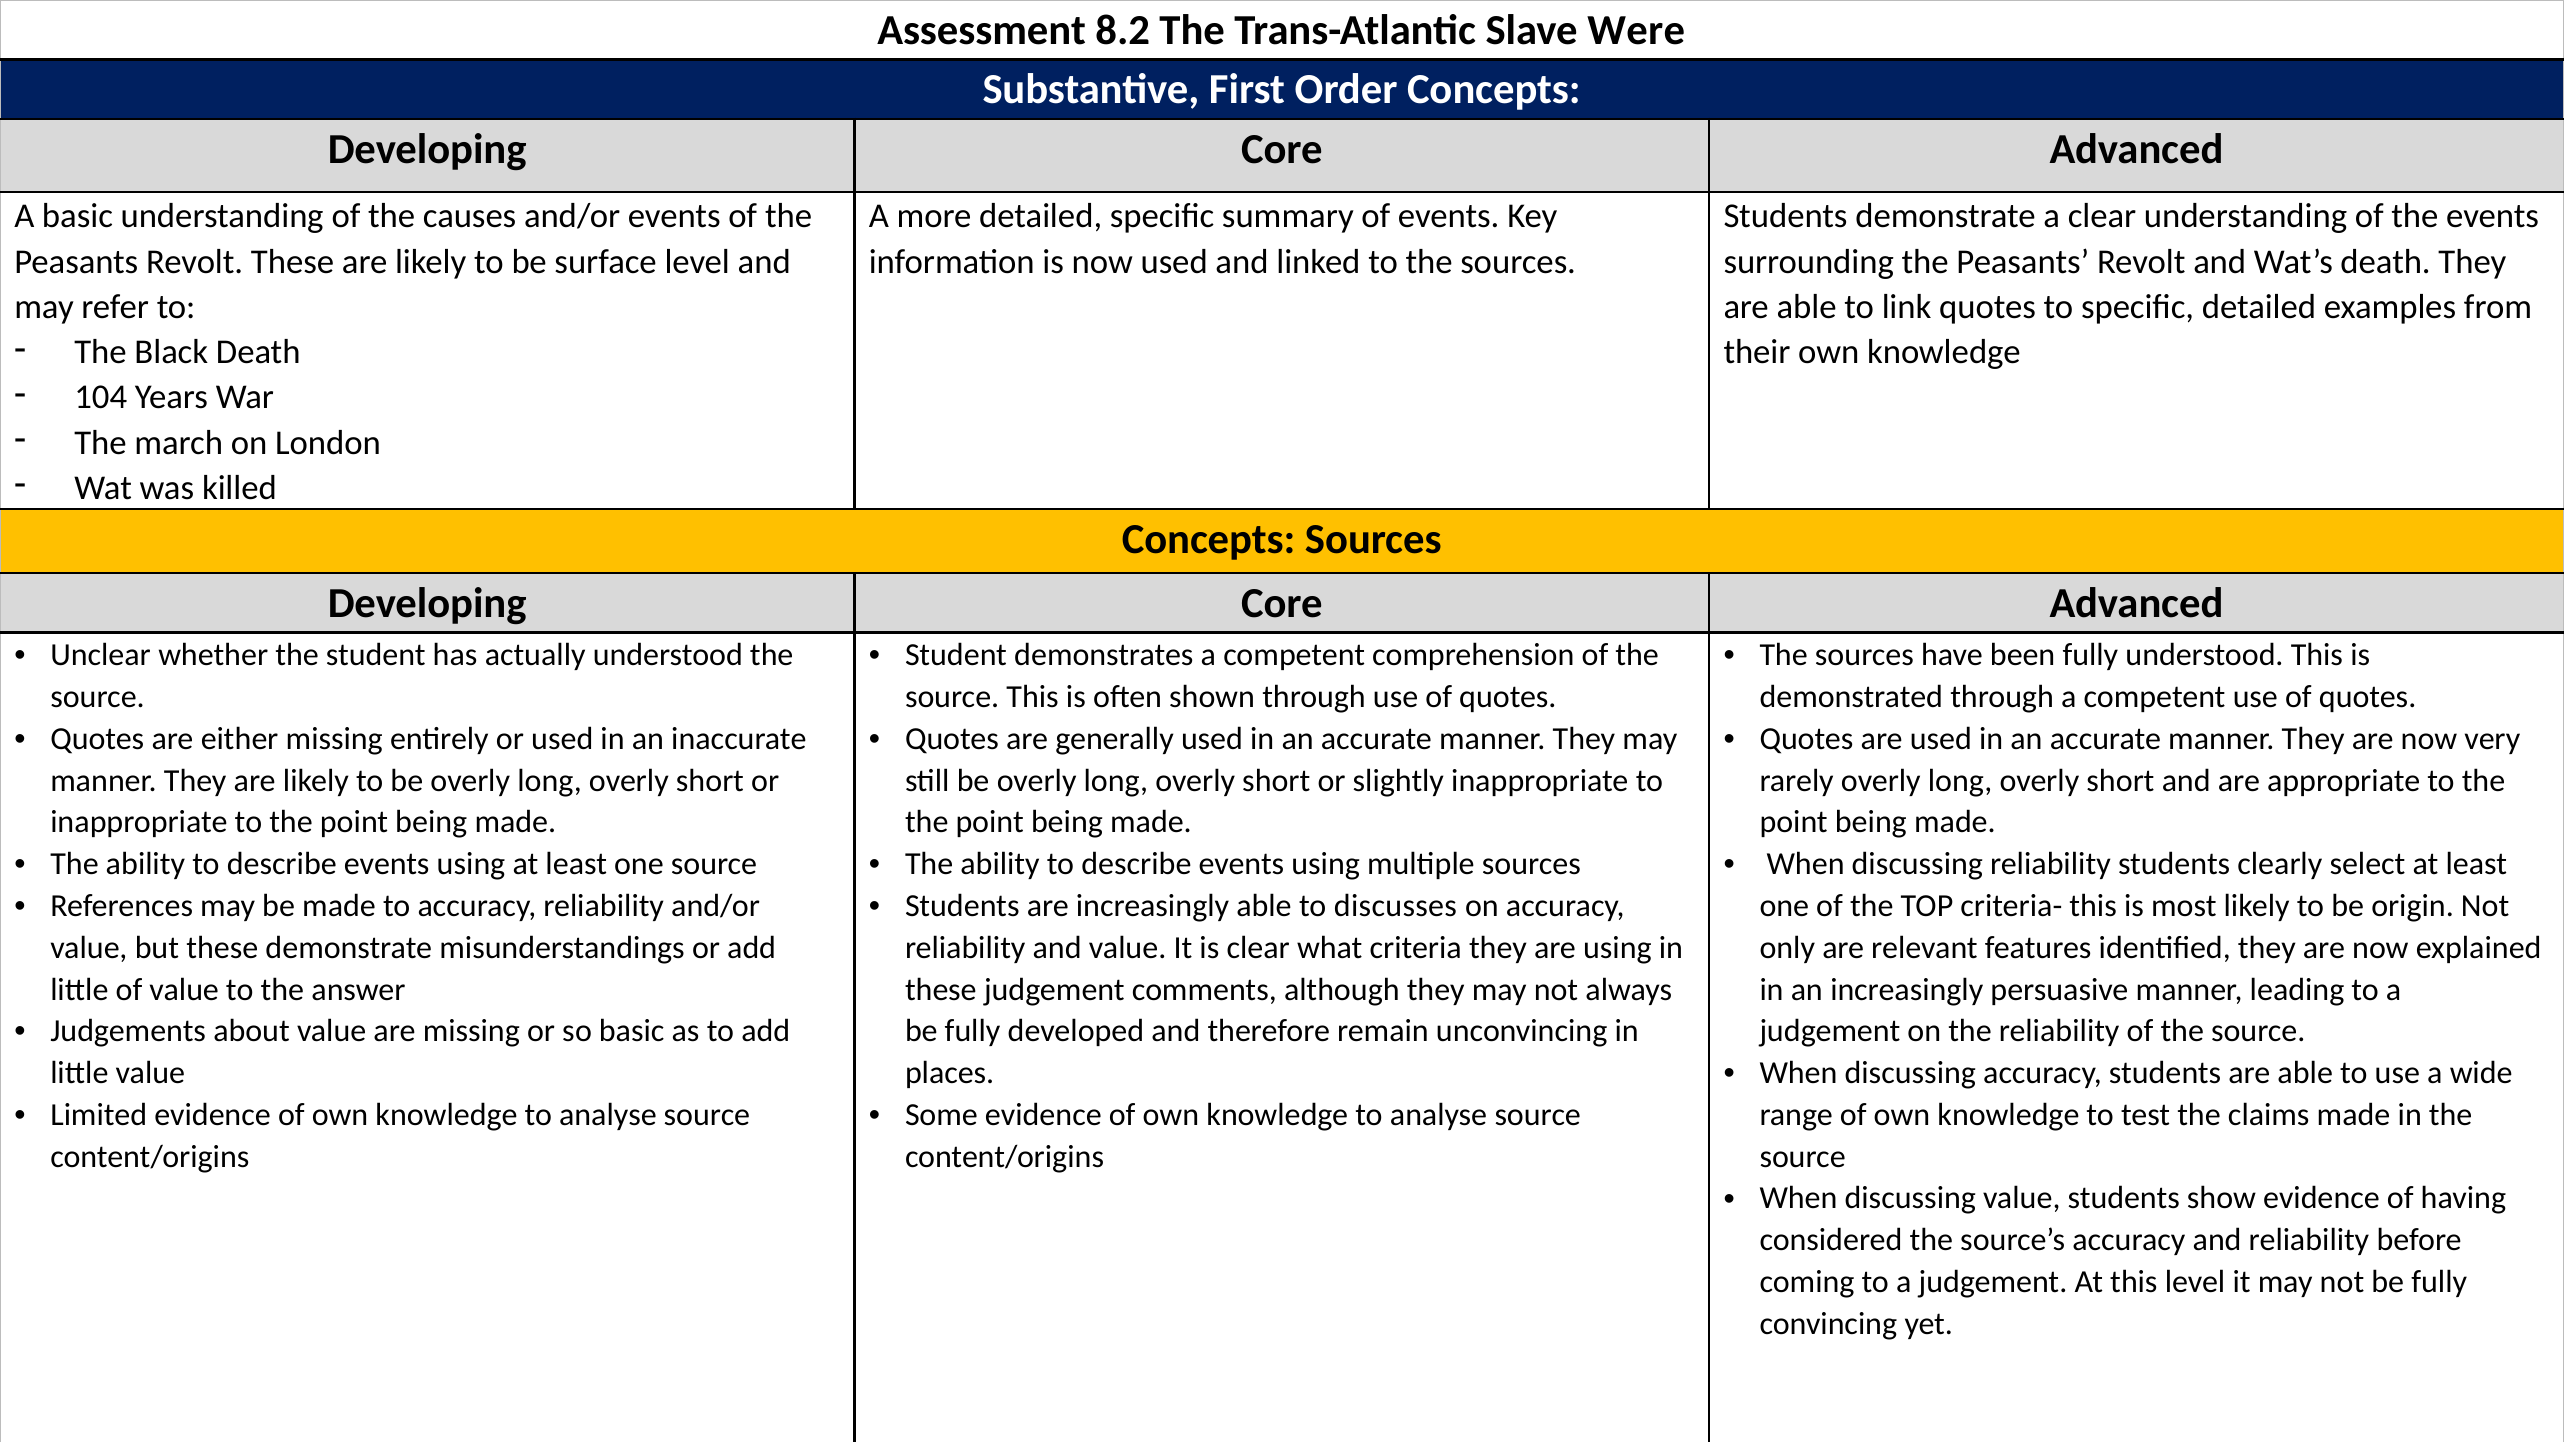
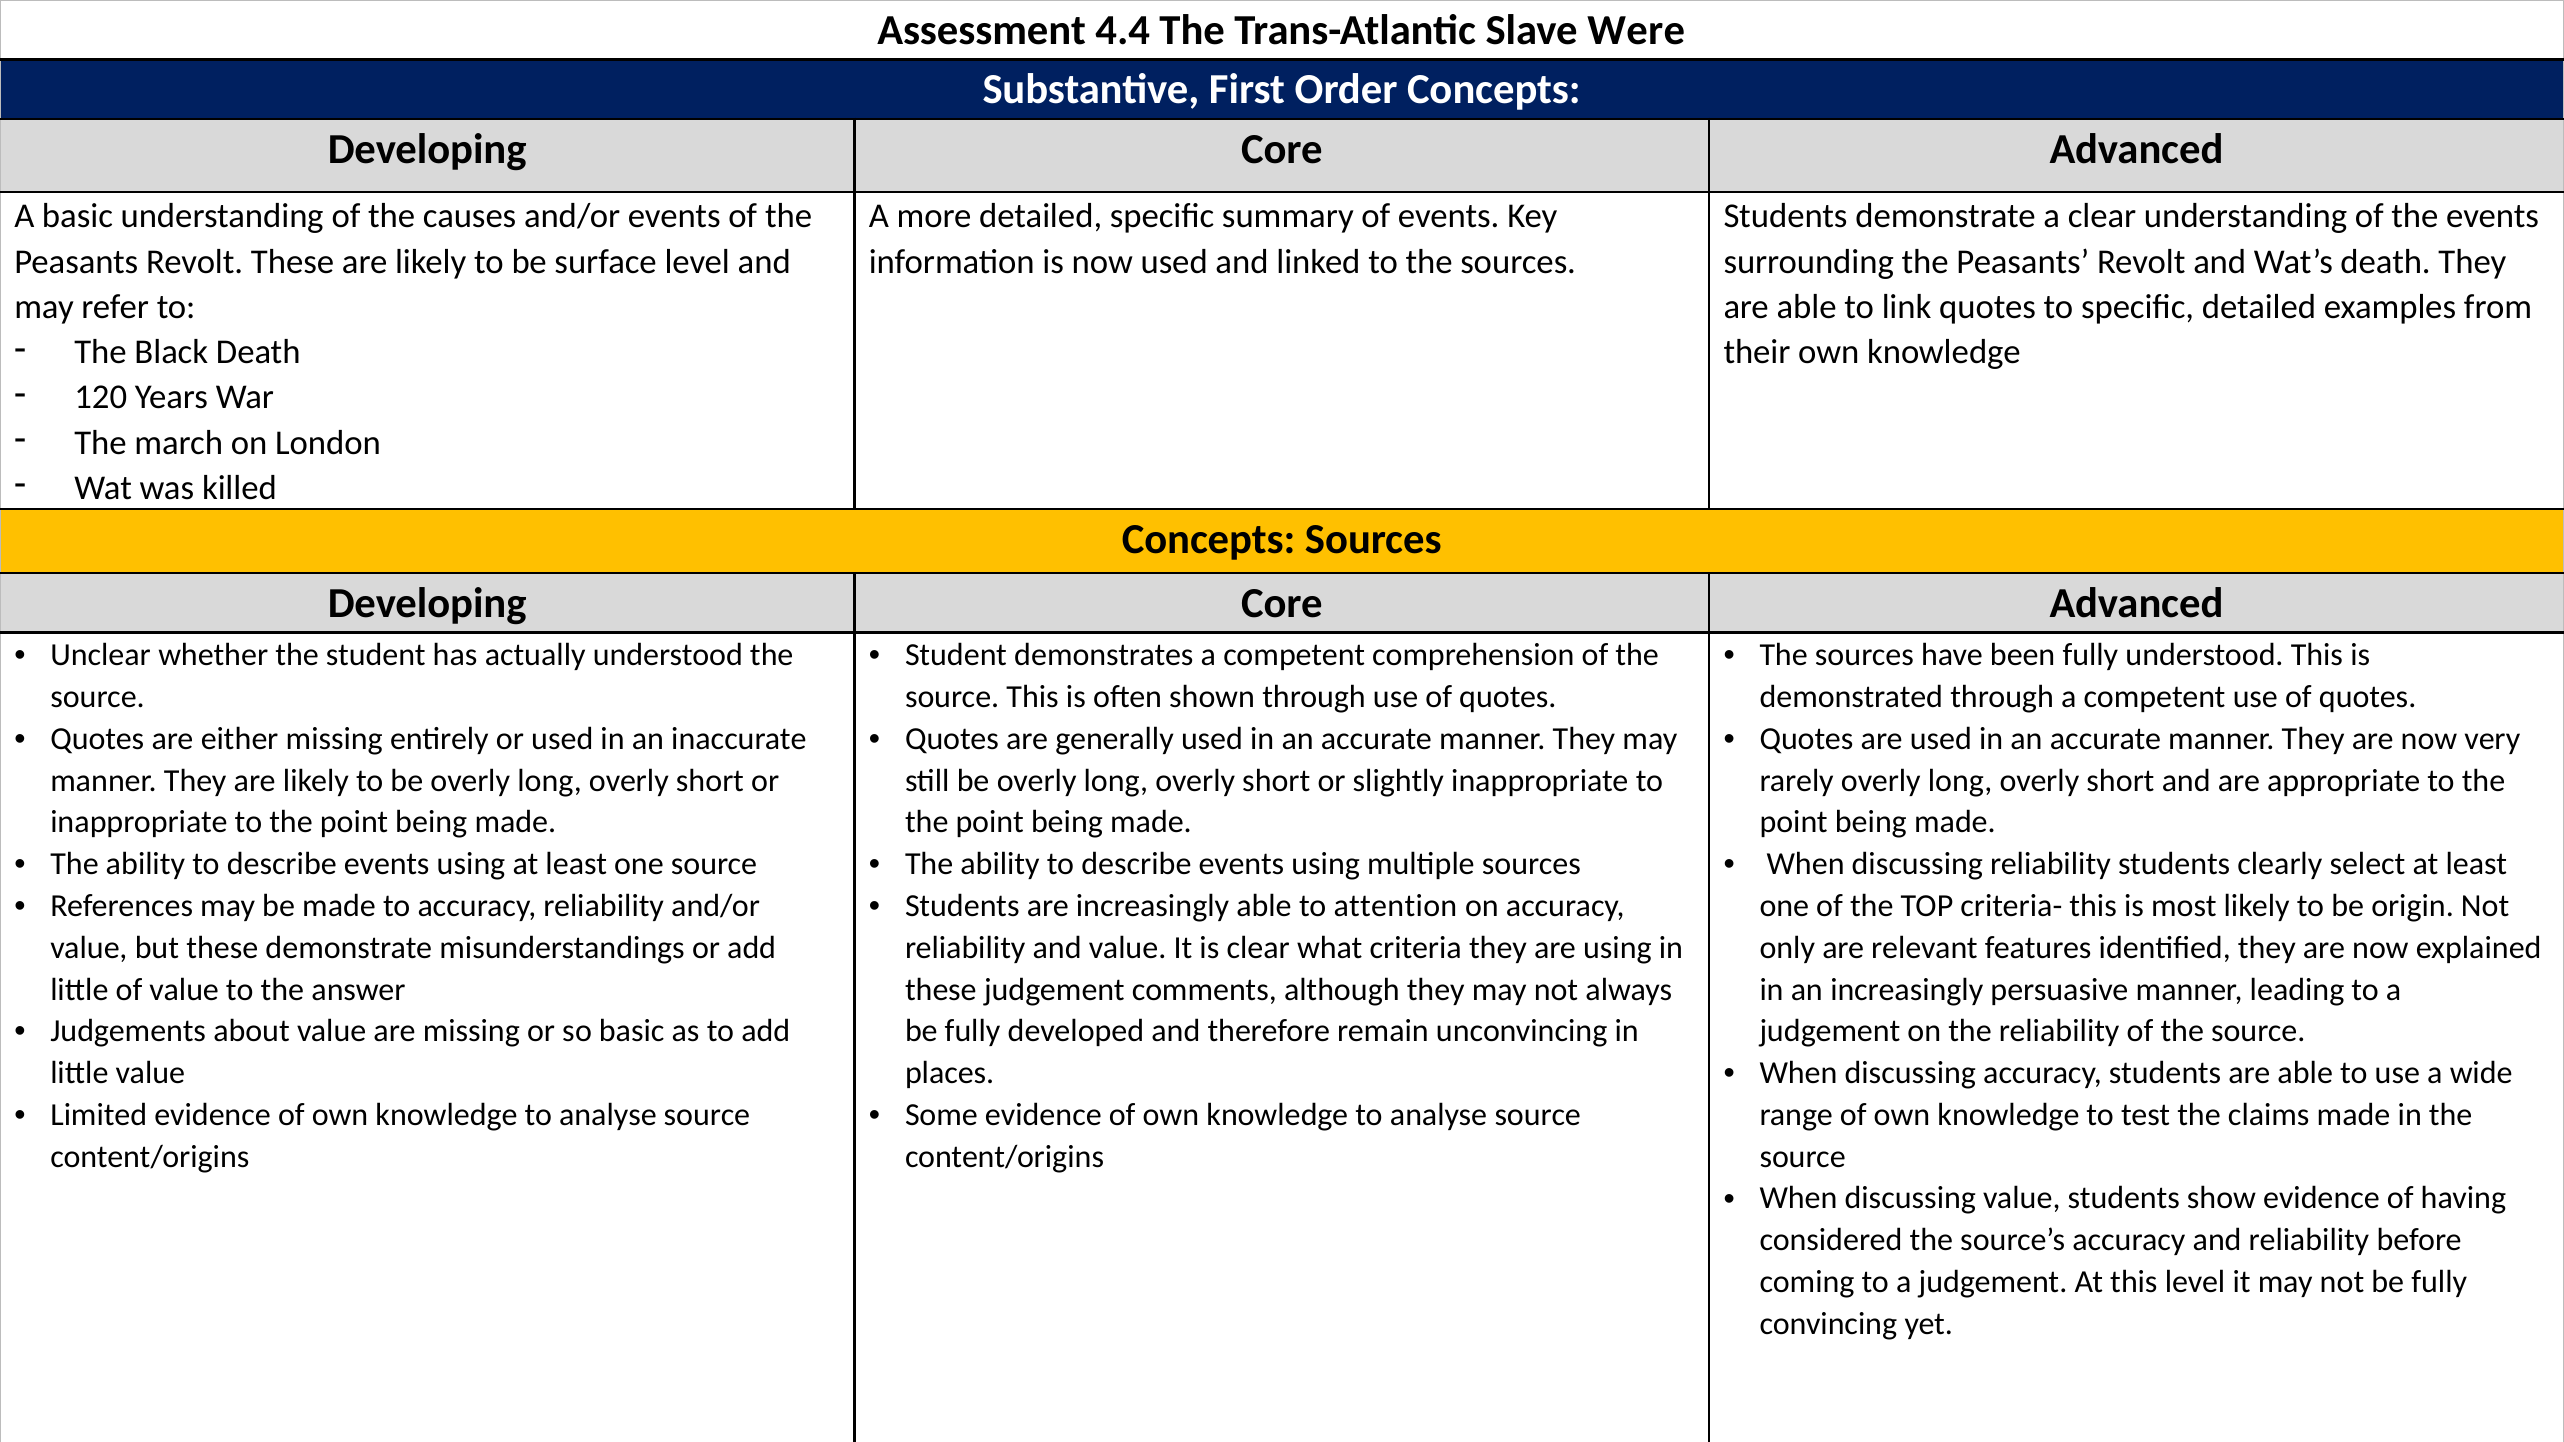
8.2: 8.2 -> 4.4 (1123, 30)
104: 104 -> 120 (101, 398)
discusses: discusses -> attention (1395, 906)
